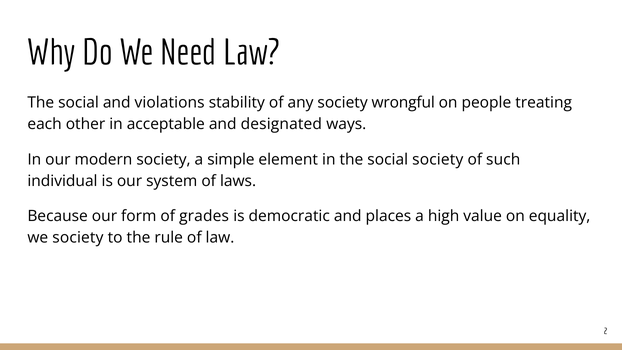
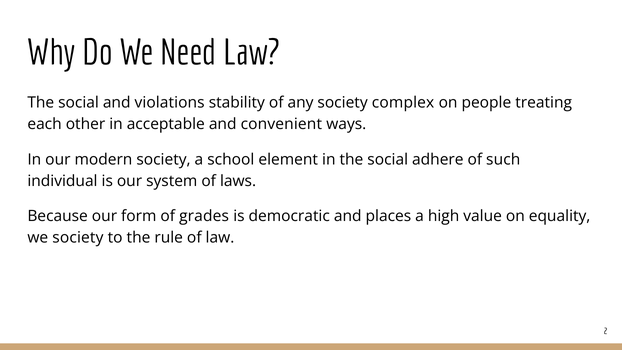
wrongful: wrongful -> complex (403, 103)
designated: designated -> convenient (281, 124)
simple: simple -> school (231, 159)
social society: society -> adhere (438, 159)
